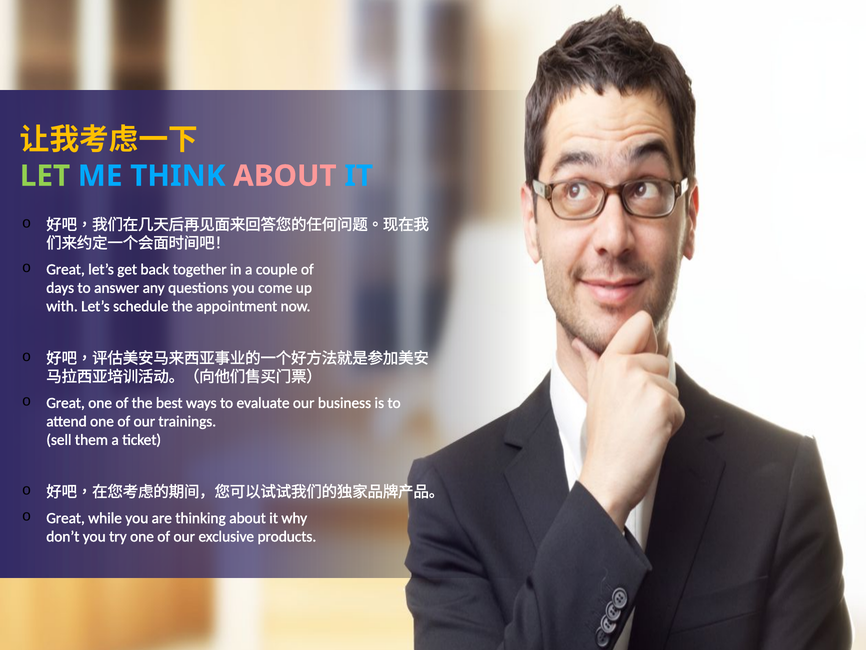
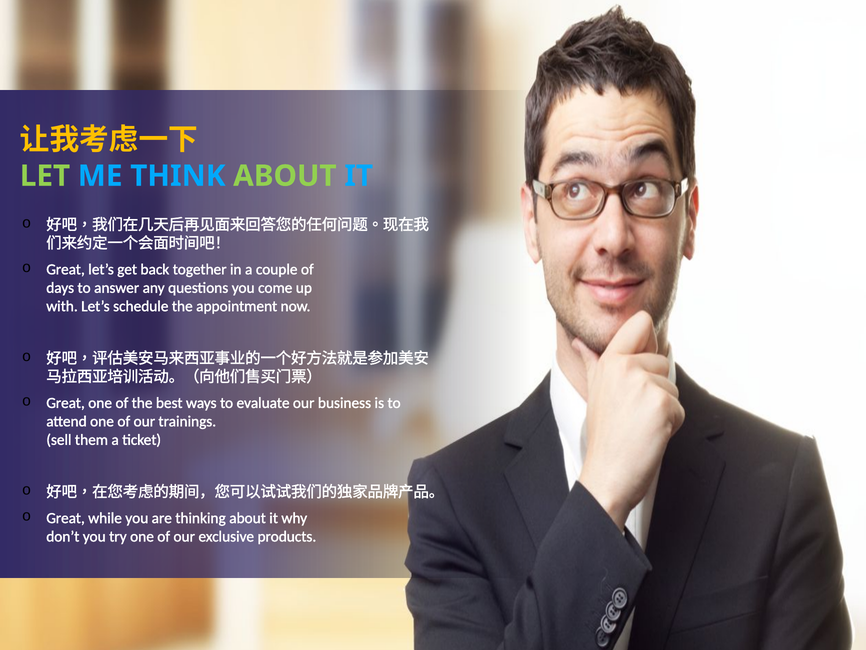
ABOUT colour: pink -> light green (285, 176)
